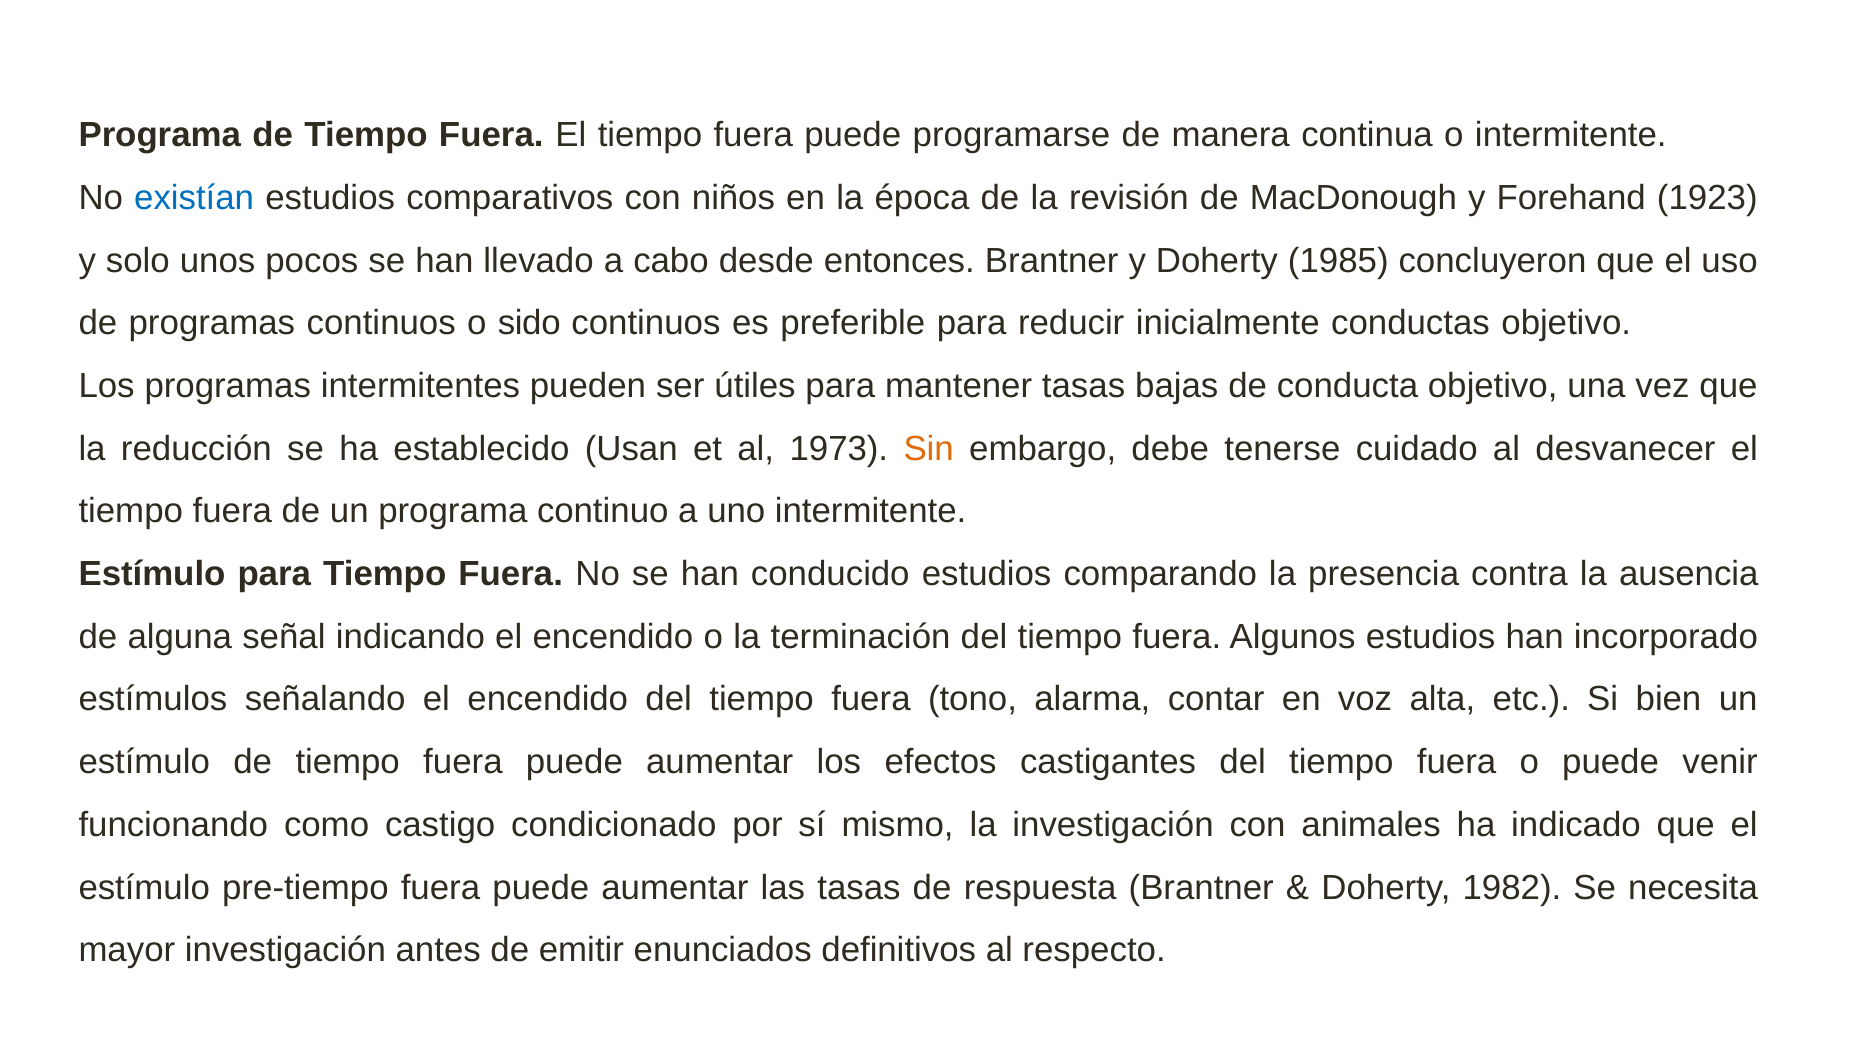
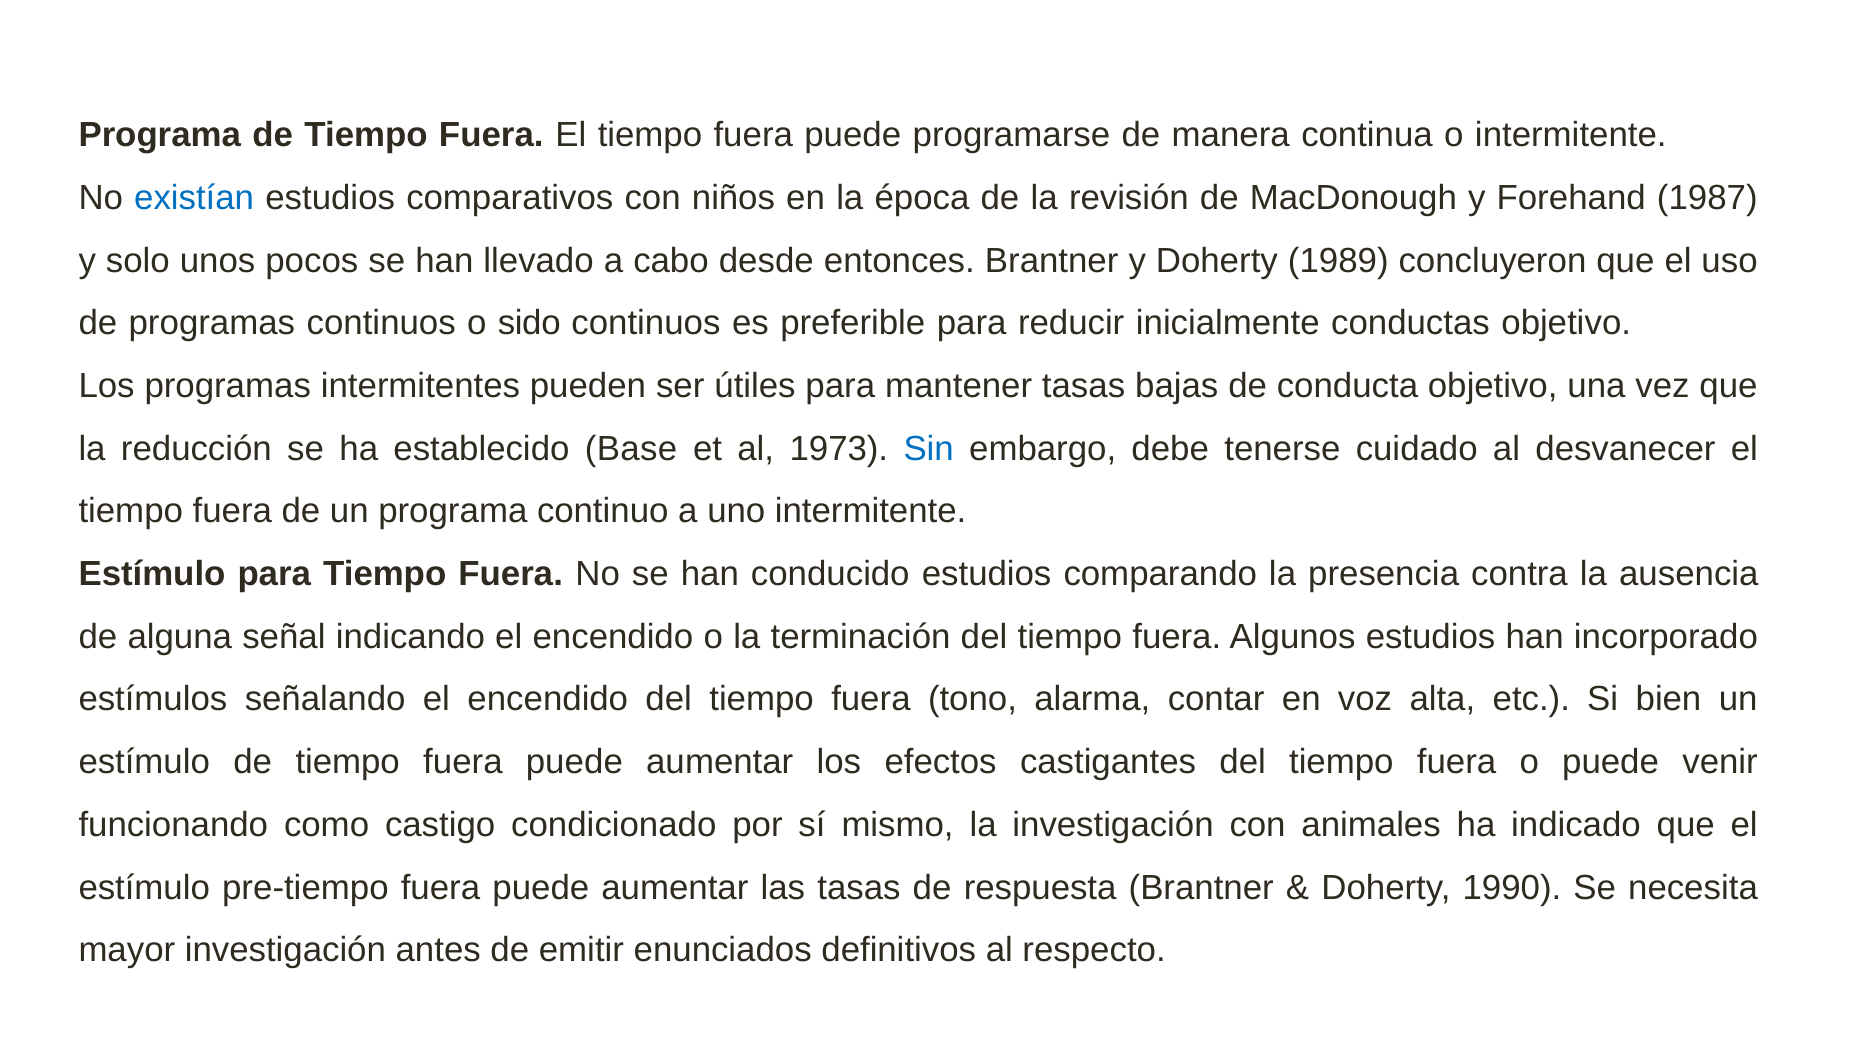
1923: 1923 -> 1987 (1707, 198)
1985: 1985 -> 1989 (1338, 261)
Usan: Usan -> Base (631, 449)
Sin colour: orange -> blue (929, 449)
1982: 1982 -> 1990 (1512, 888)
